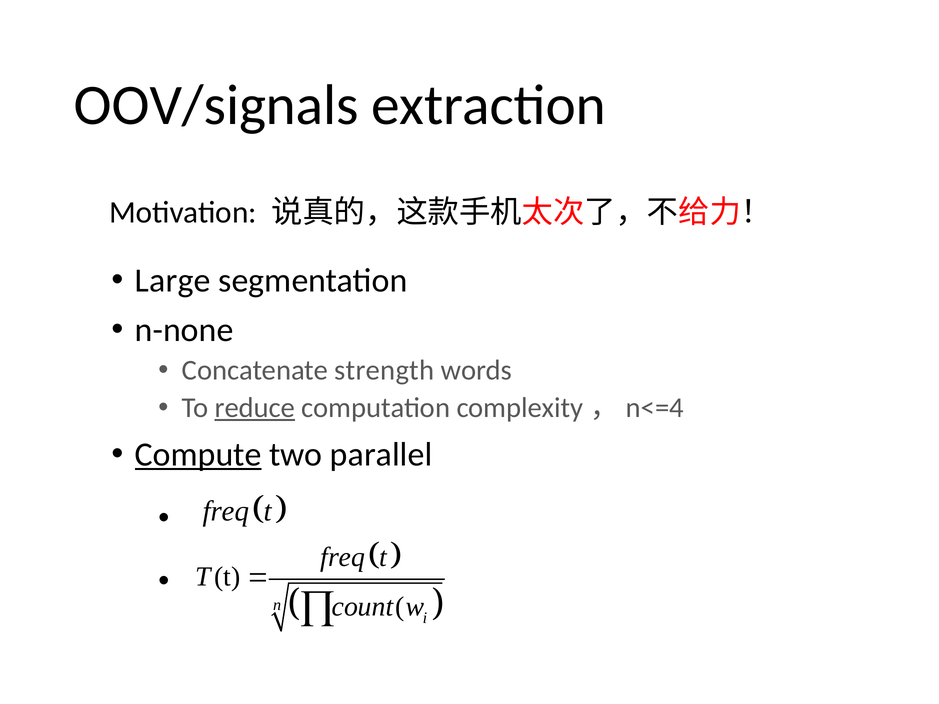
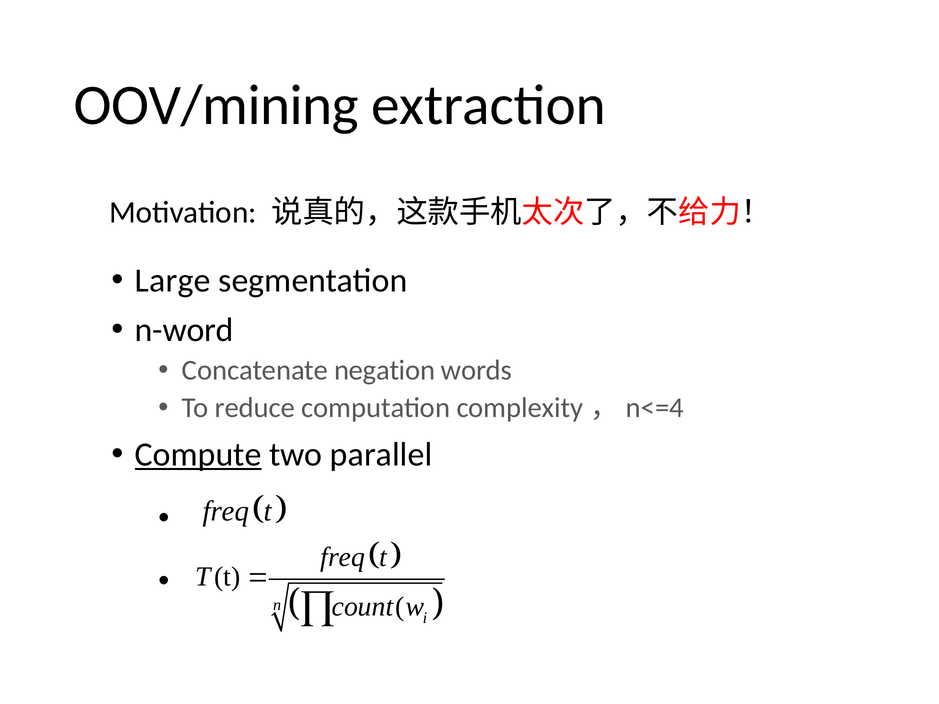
OOV/signals: OOV/signals -> OOV/mining (216, 105)
n-none: n-none -> n-word (184, 330)
strength: strength -> negation (385, 370)
reduce underline: present -> none (255, 408)
